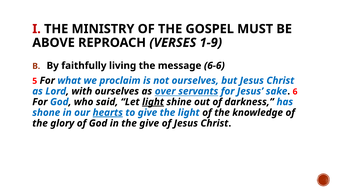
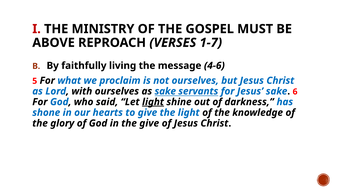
1-9: 1-9 -> 1-7 (211, 43)
6-6: 6-6 -> 4-6 (214, 66)
as over: over -> sake (165, 91)
hearts underline: present -> none (108, 112)
